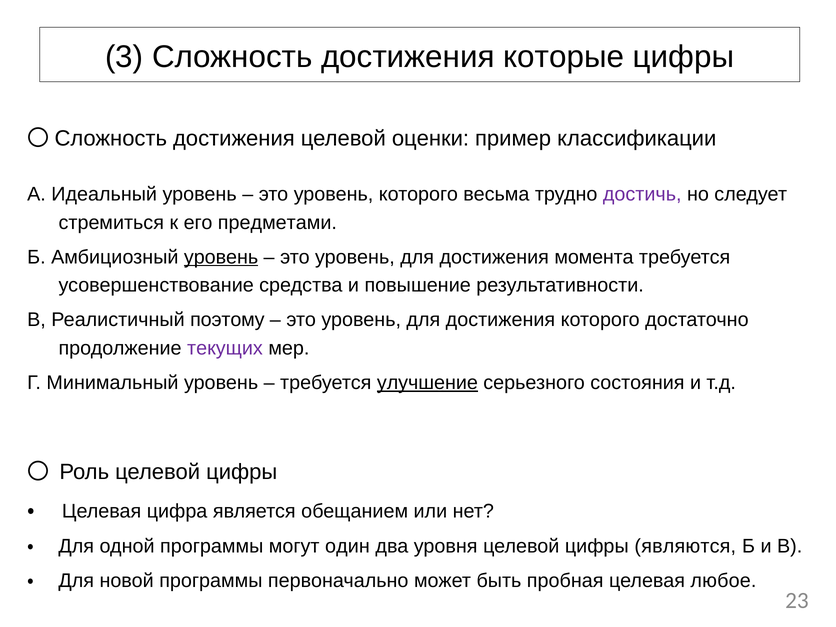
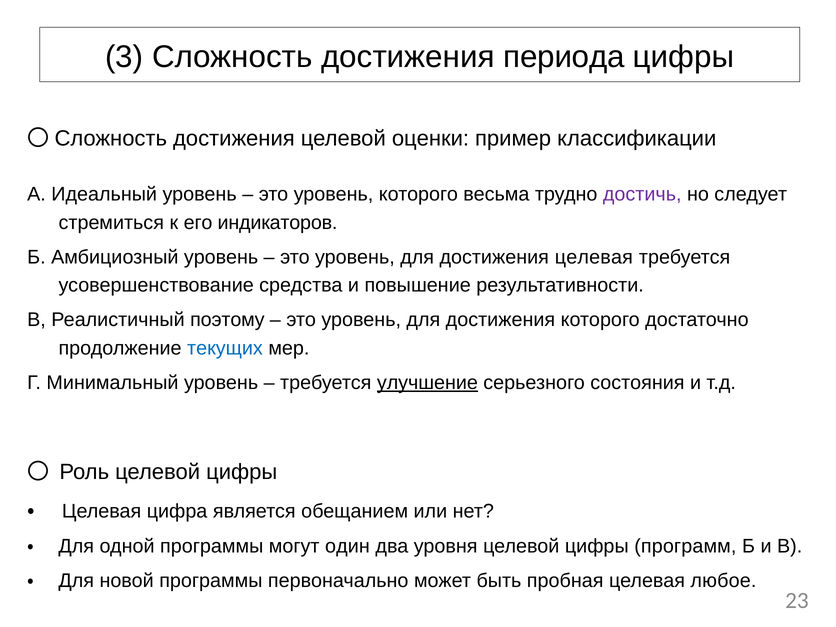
которые: которые -> периода (564, 57)
предметами: предметами -> индикаторов (278, 223)
уровень underline: present -> none (221, 257)
достижения момента: момента -> целевая (594, 257)
текущих colour: purple -> blue (225, 348)
являются: являются -> программ (685, 546)
